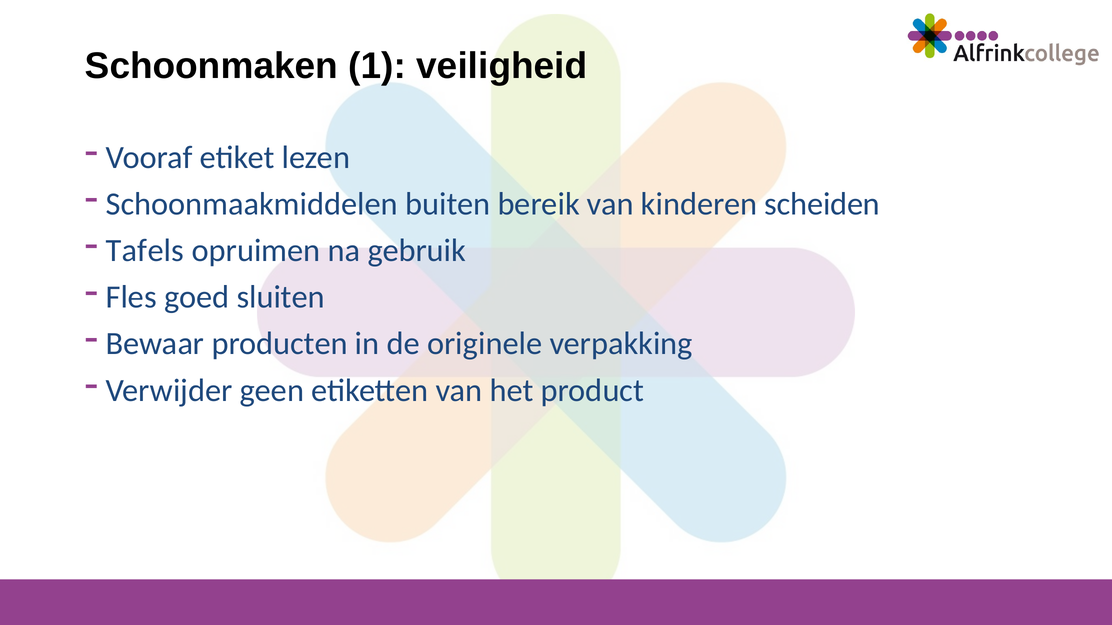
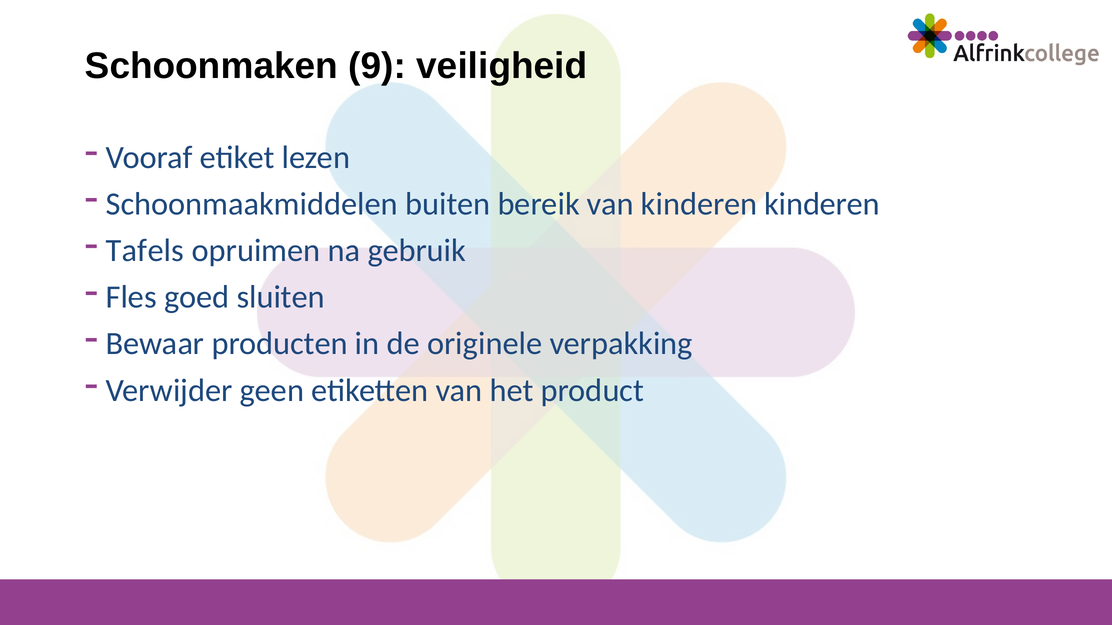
1: 1 -> 9 (377, 66)
kinderen scheiden: scheiden -> kinderen (822, 204)
